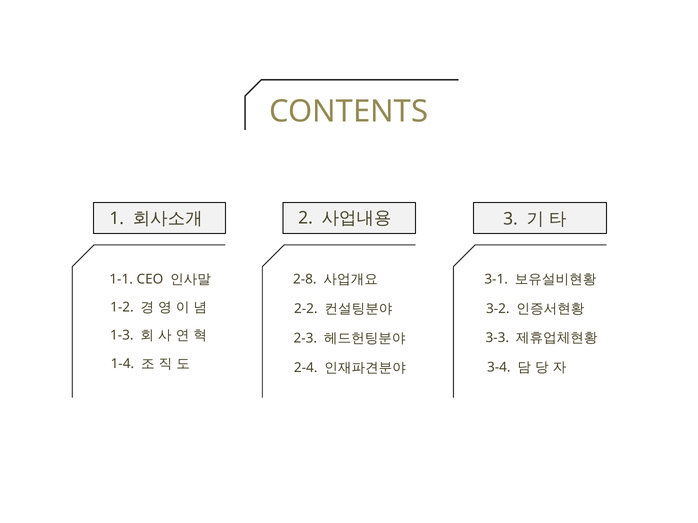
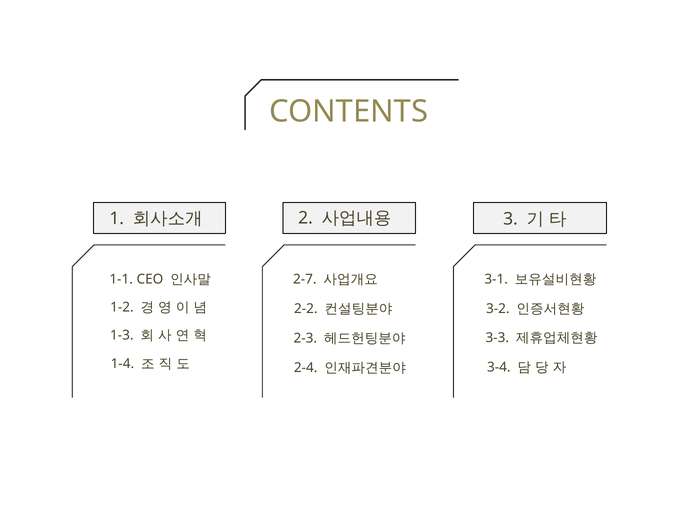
2-8: 2-8 -> 2-7 (305, 279)
